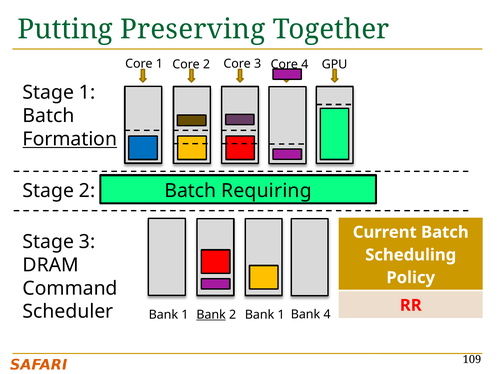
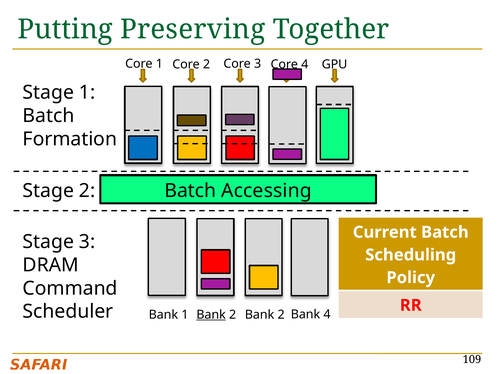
Formation underline: present -> none (70, 139)
Requiring: Requiring -> Accessing (267, 191)
2 Bank 1: 1 -> 2 (281, 315)
